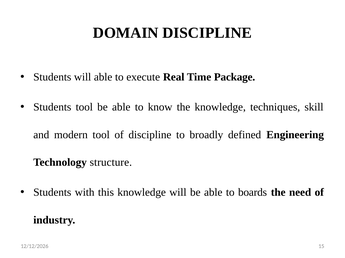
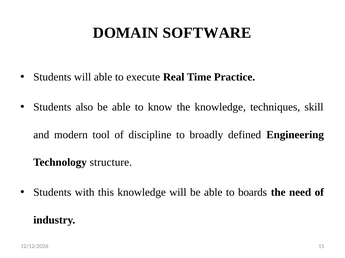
DOMAIN DISCIPLINE: DISCIPLINE -> SOFTWARE (207, 33)
Package: Package -> Practice (235, 77)
Students tool: tool -> also (84, 107)
